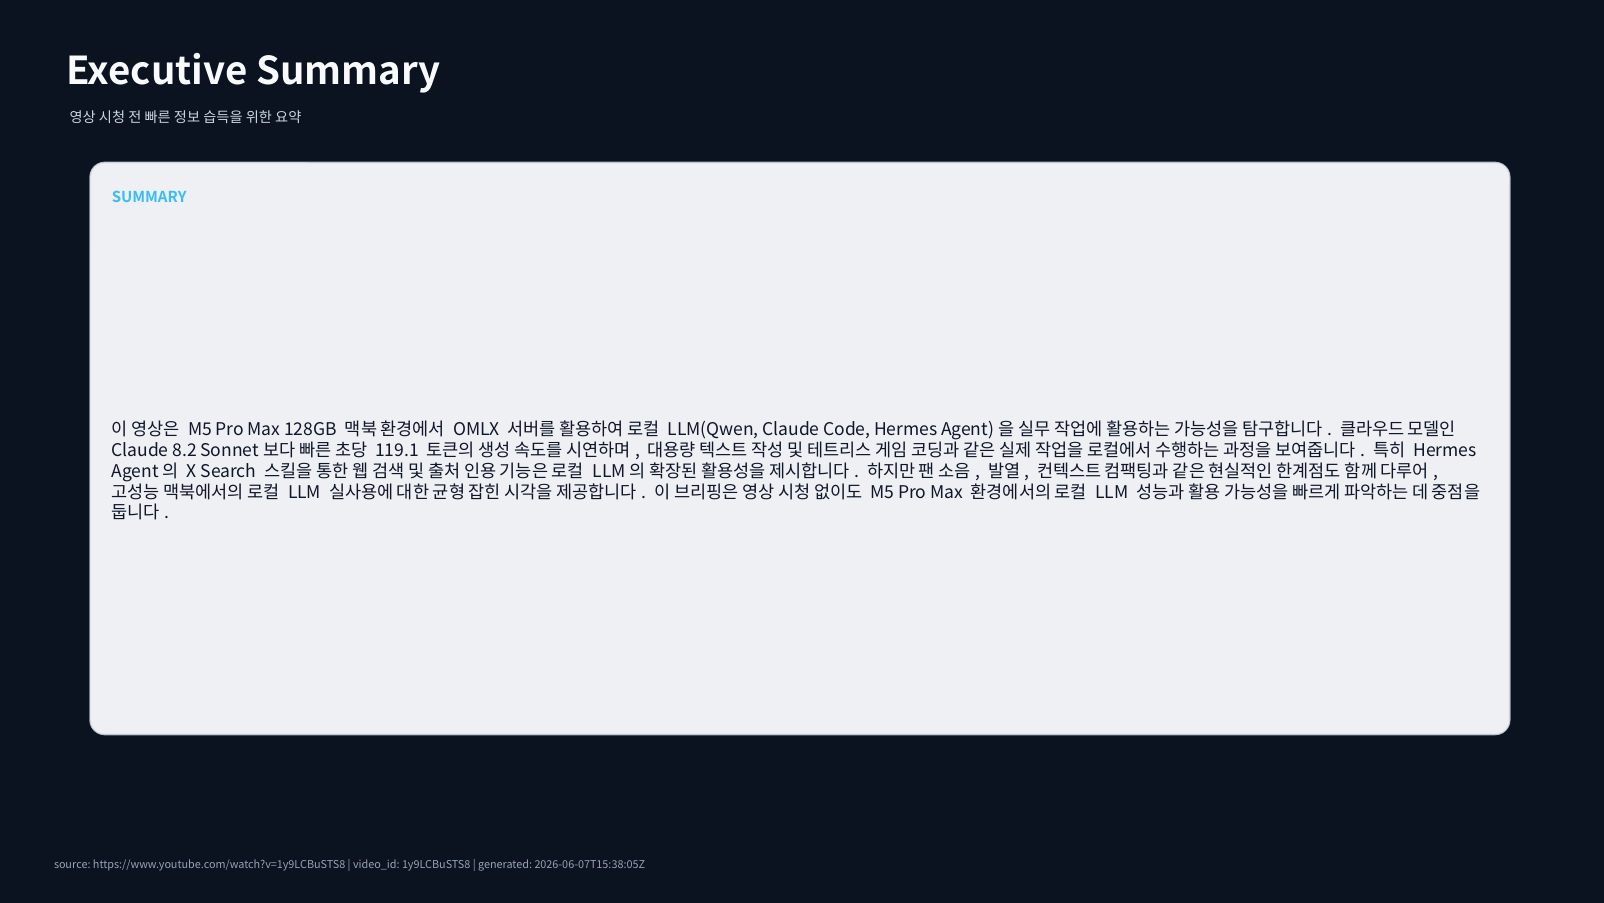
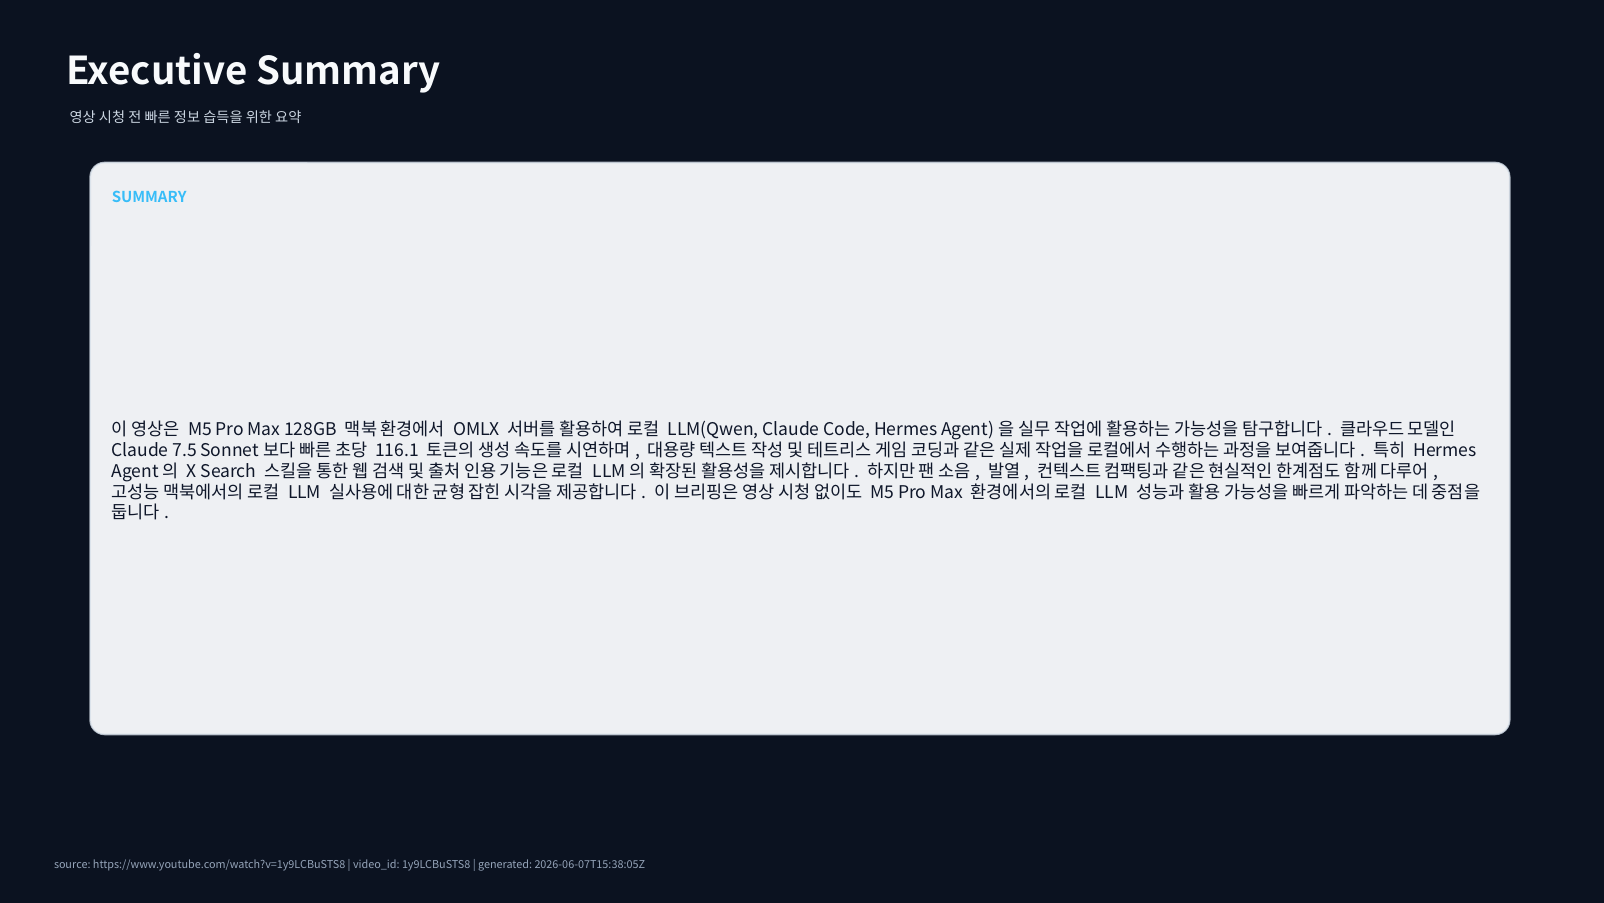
8.2: 8.2 -> 7.5 (185, 450)
119.1: 119.1 -> 116.1 (397, 450)
